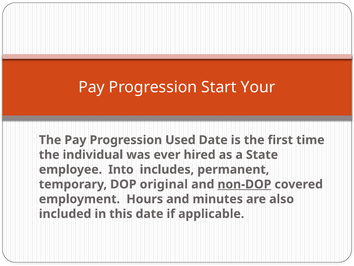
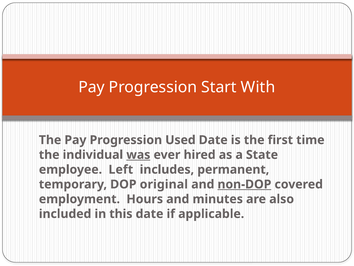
Your: Your -> With (258, 87)
was underline: none -> present (138, 155)
Into: Into -> Left (121, 169)
